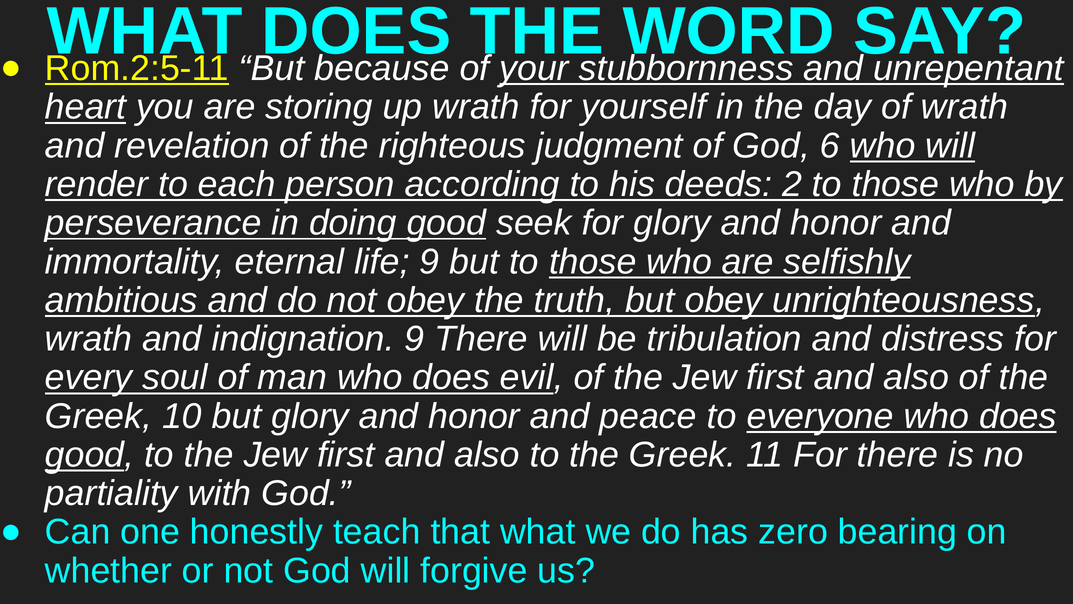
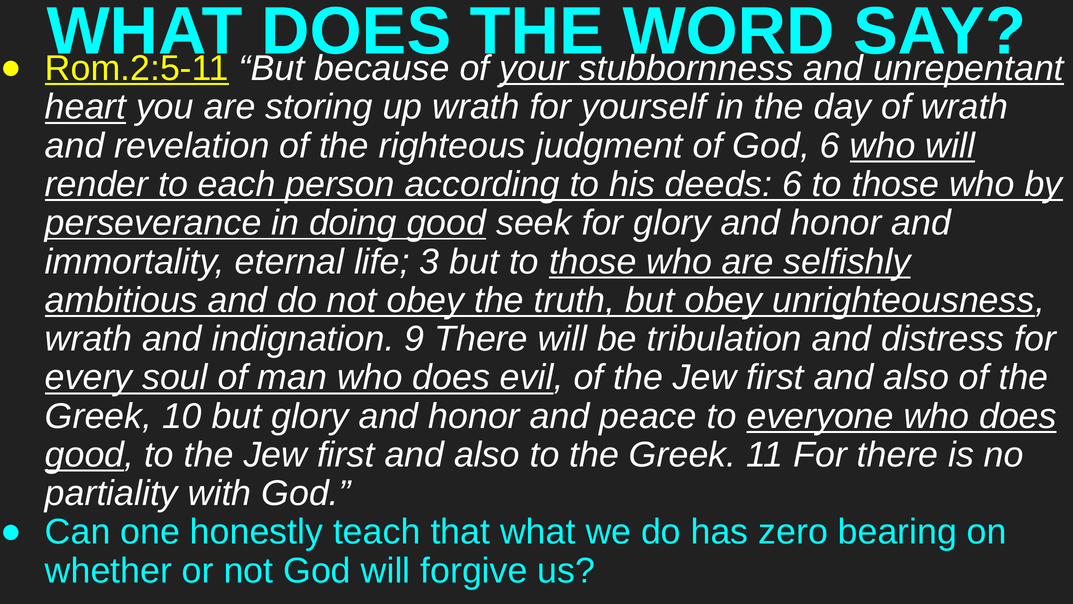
deeds 2: 2 -> 6 (792, 184)
life 9: 9 -> 3 (429, 262)
